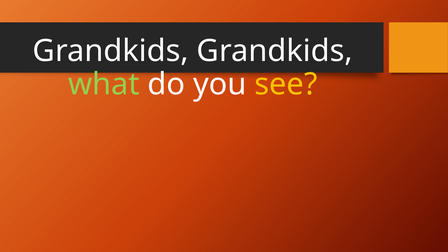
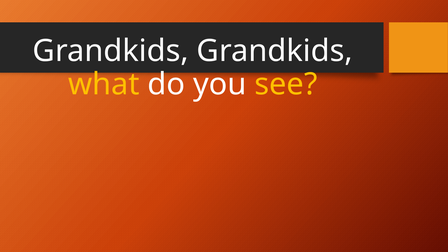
what colour: light green -> yellow (104, 84)
